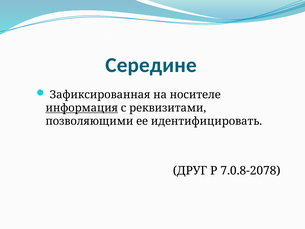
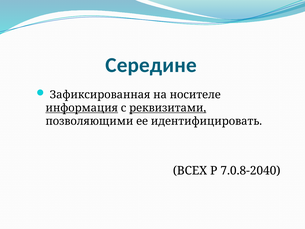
реквизитами underline: none -> present (168, 108)
ДРУГ: ДРУГ -> ВСЕХ (190, 170)
7.0.8-2078: 7.0.8-2078 -> 7.0.8-2040 (250, 170)
